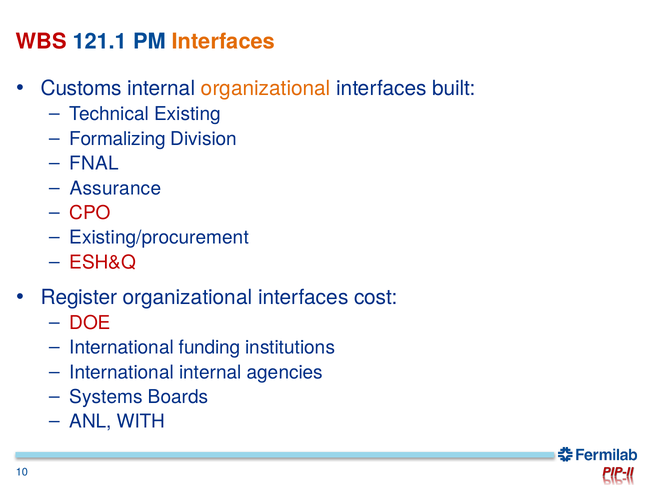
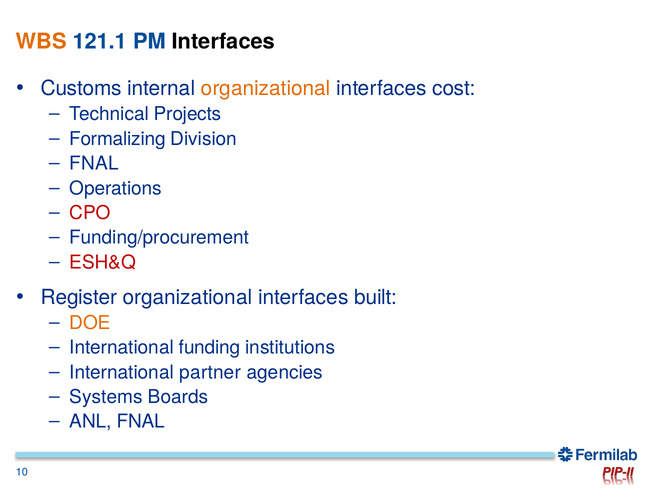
WBS colour: red -> orange (41, 42)
Interfaces colour: orange -> black (223, 42)
built: built -> cost (454, 88)
Existing: Existing -> Projects (188, 114)
Assurance: Assurance -> Operations (116, 188)
Existing/procurement: Existing/procurement -> Funding/procurement (159, 237)
cost: cost -> built (376, 297)
DOE colour: red -> orange (90, 323)
International internal: internal -> partner (210, 372)
ANL WITH: WITH -> FNAL (141, 421)
